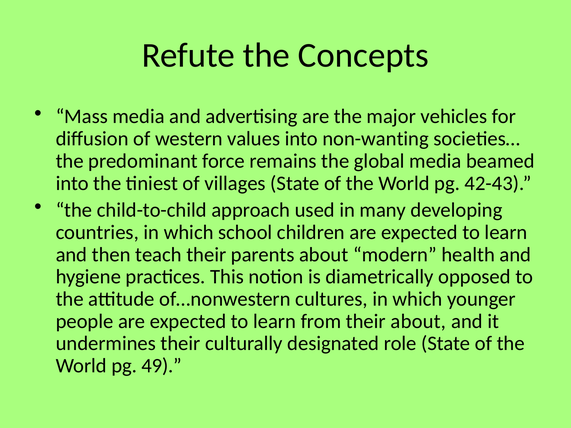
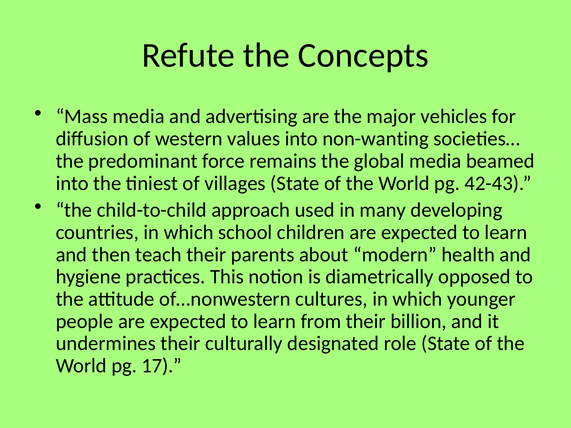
their about: about -> billion (418, 321)
49: 49 -> 17 (162, 366)
